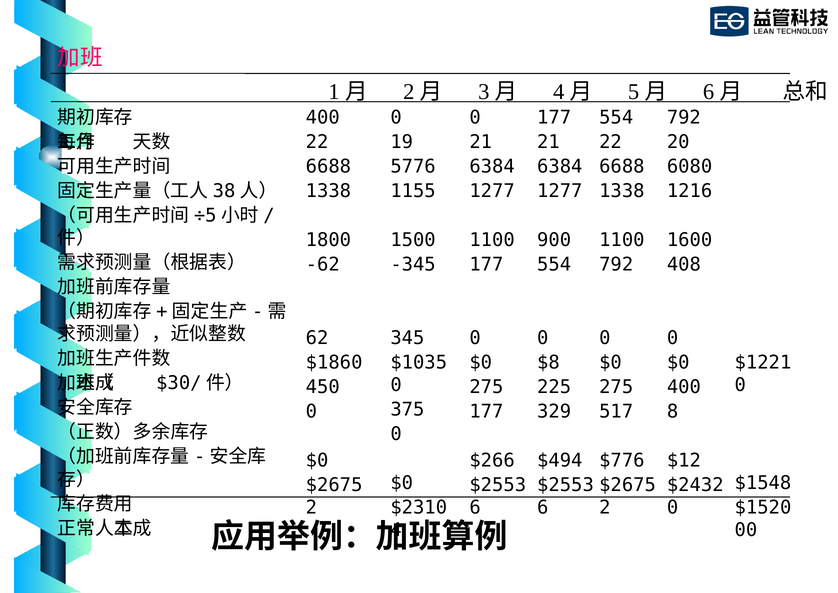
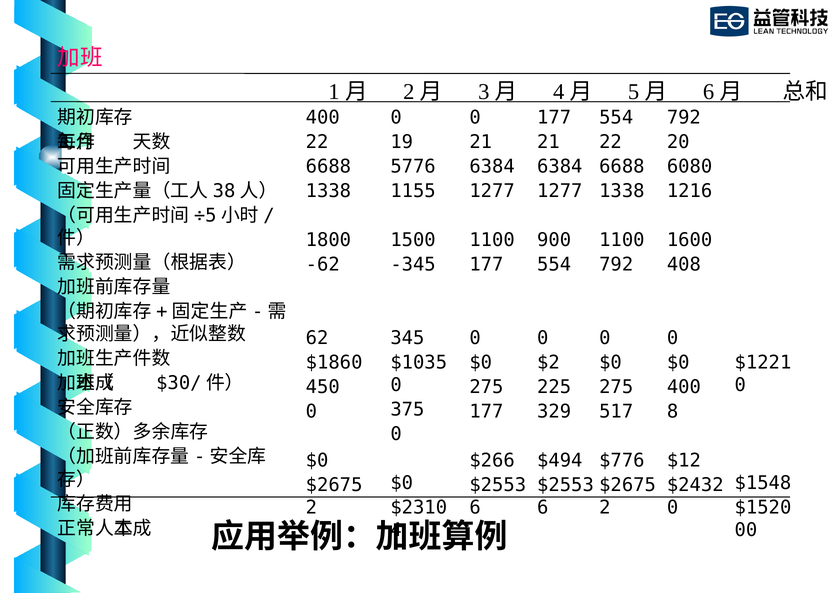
$8: $8 -> $2 (548, 362)
